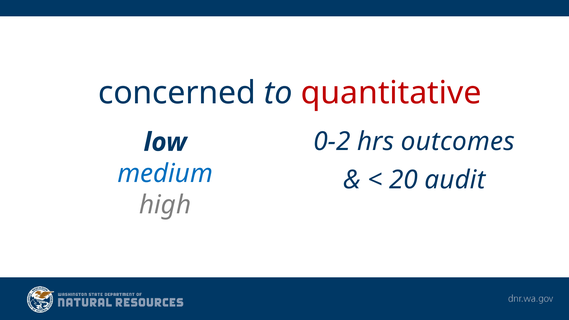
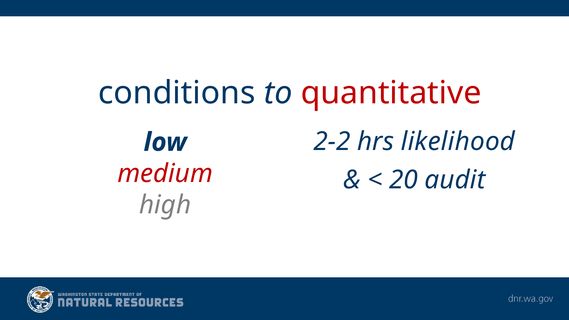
concerned: concerned -> conditions (177, 93)
0-2: 0-2 -> 2-2 (332, 142)
outcomes: outcomes -> likelihood (458, 142)
medium colour: blue -> red (165, 174)
